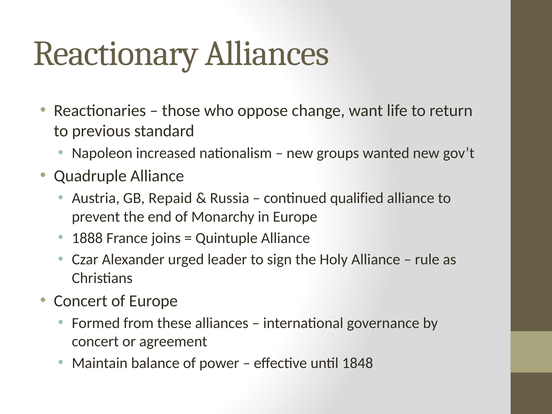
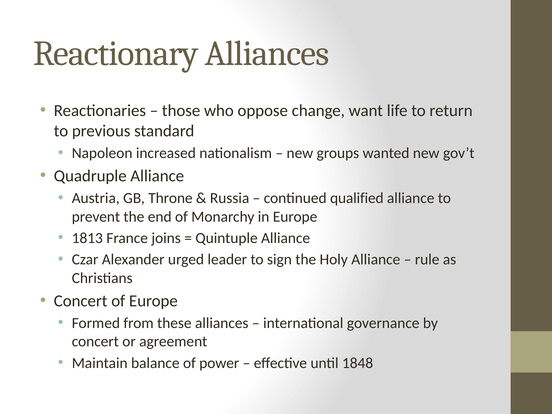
Repaid: Repaid -> Throne (170, 198)
1888: 1888 -> 1813 (87, 238)
